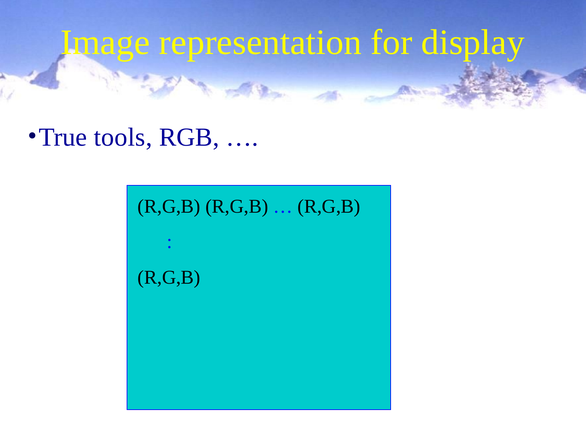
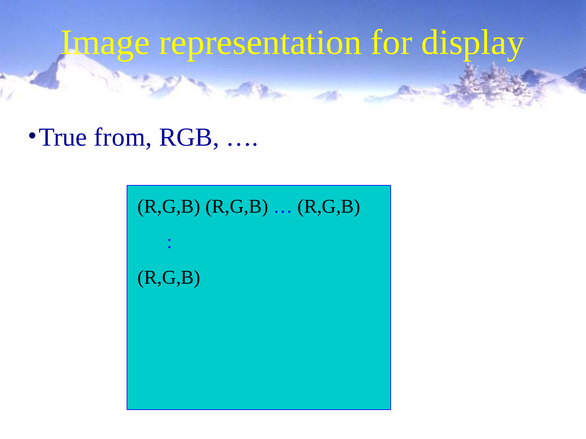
tools: tools -> from (123, 138)
